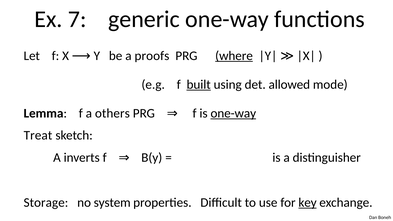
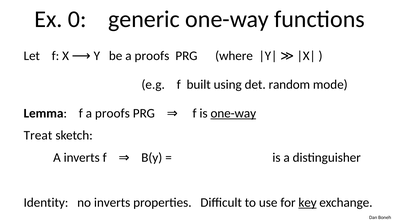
7: 7 -> 0 (77, 19)
where underline: present -> none (234, 56)
built underline: present -> none (199, 85)
allowed: allowed -> random (289, 85)
f a others: others -> proofs (112, 113)
Storage: Storage -> Identity (46, 203)
no system: system -> inverts (112, 203)
